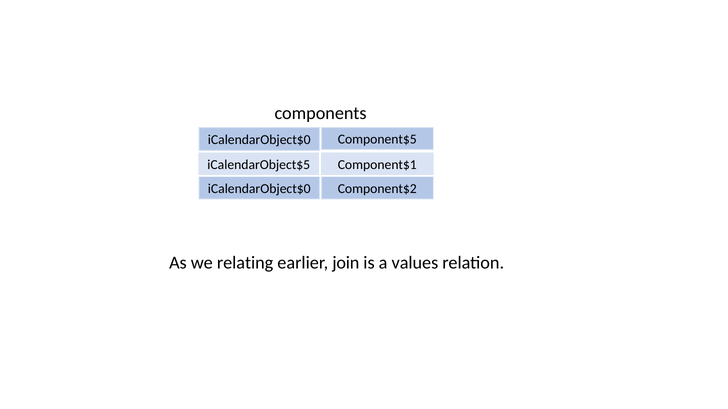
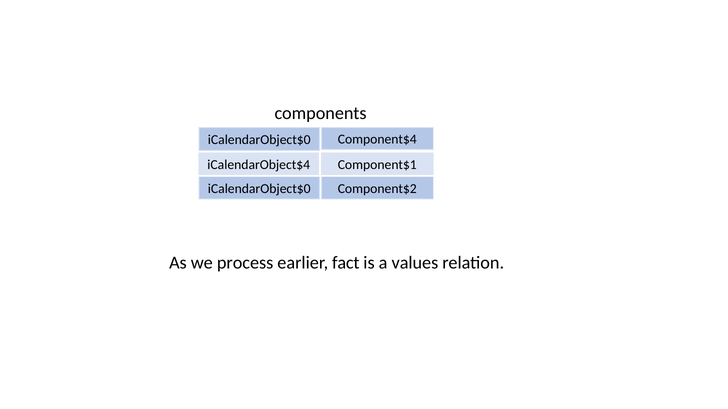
Component$5: Component$5 -> Component$4 (377, 140)
iCalendarObject$5: iCalendarObject$5 -> iCalendarObject$4 (259, 165)
relating: relating -> process (245, 263)
join: join -> fact (346, 263)
